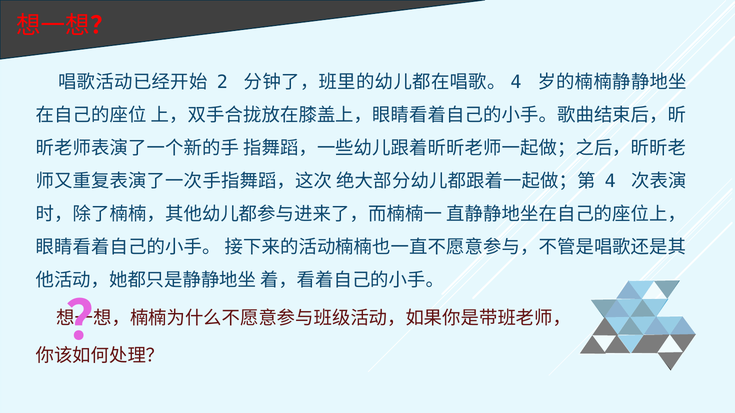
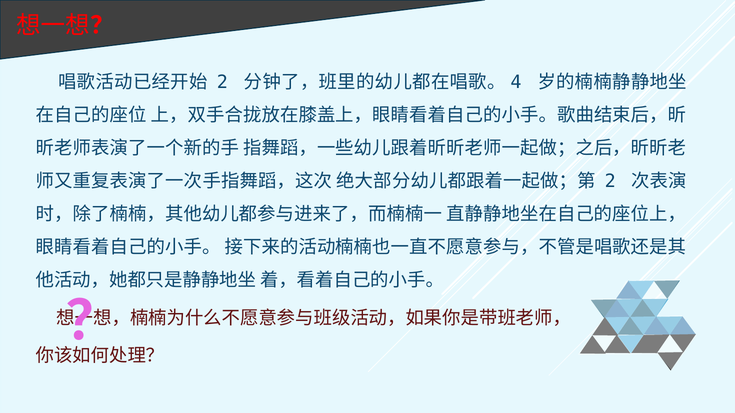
4: 4 -> 2 (610, 181)
